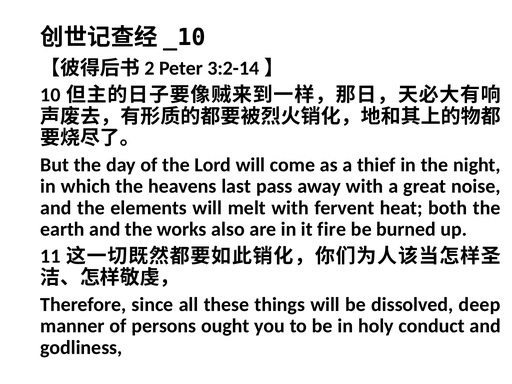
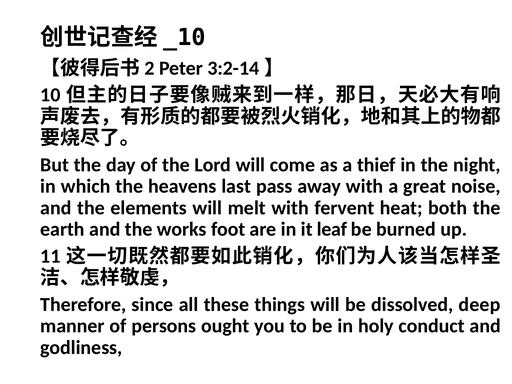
also: also -> foot (228, 229)
fire: fire -> leaf (332, 229)
